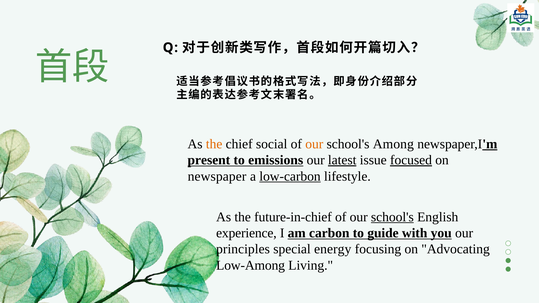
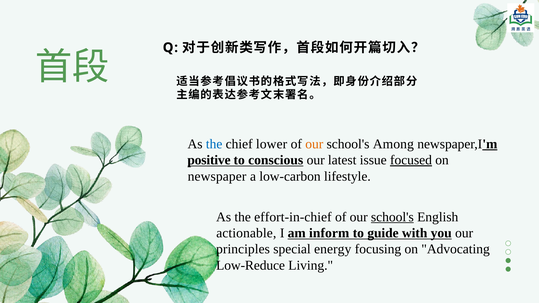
the colour: orange -> blue (214, 144)
social: social -> lower (272, 144)
present: present -> positive (209, 160)
emissions: emissions -> conscious (276, 160)
latest underline: present -> none (342, 160)
low-carbon underline: present -> none (290, 176)
future-in-chief: future-in-chief -> effort-in-chief (293, 217)
experience: experience -> actionable (246, 233)
carbon: carbon -> inform (329, 233)
Low-Among: Low-Among -> Low-Reduce (251, 266)
